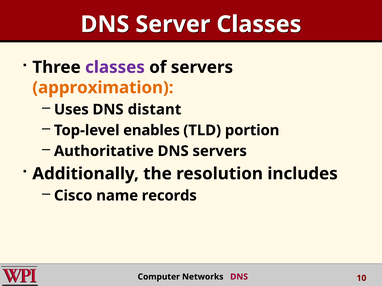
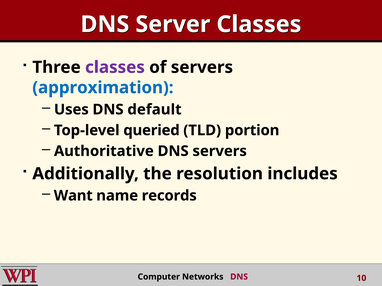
approximation colour: orange -> blue (103, 88)
distant: distant -> default (155, 110)
enables: enables -> queried (152, 131)
Cisco: Cisco -> Want (73, 196)
